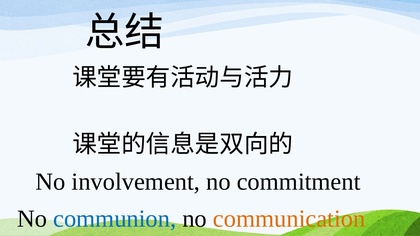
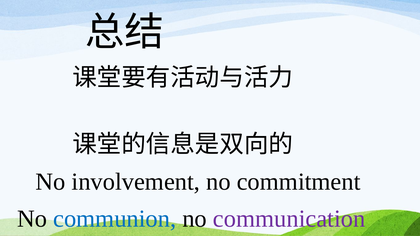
communication colour: orange -> purple (289, 219)
